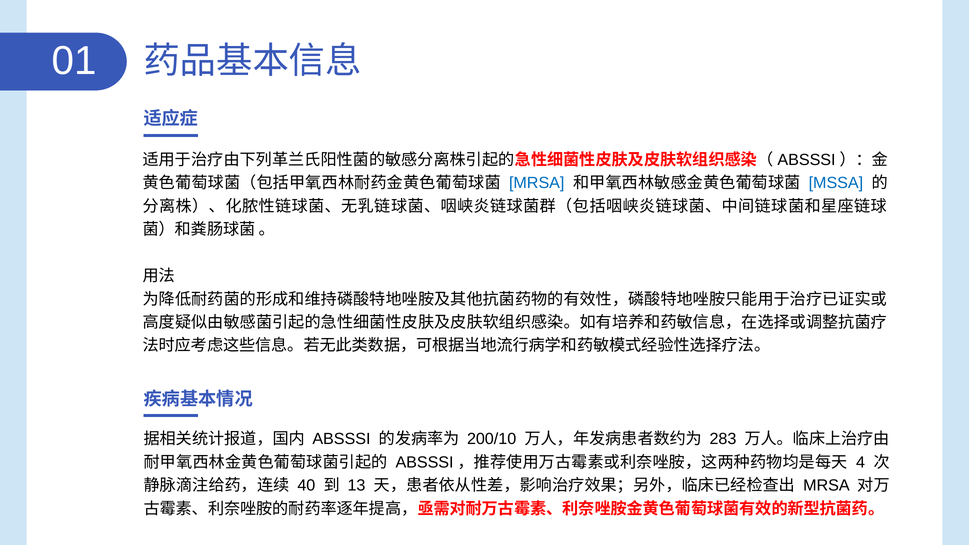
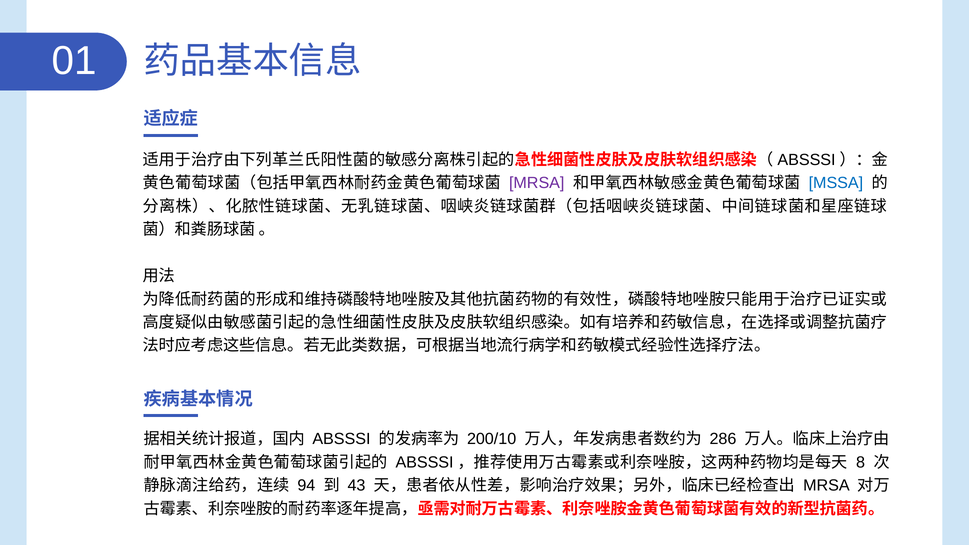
MRSA colour: blue -> purple (537, 183)
283: 283 -> 286 (723, 439)
4: 4 -> 8 (860, 462)
40: 40 -> 94 (306, 486)
13: 13 -> 43 (356, 486)
